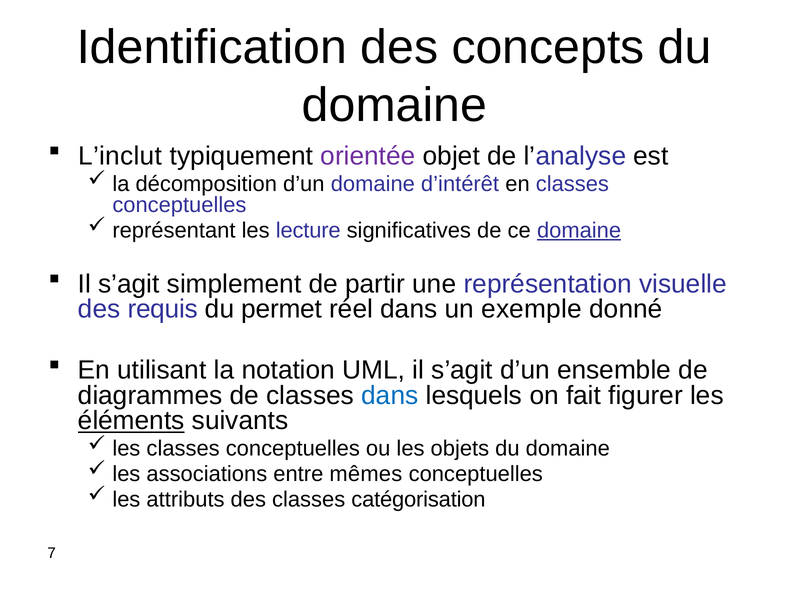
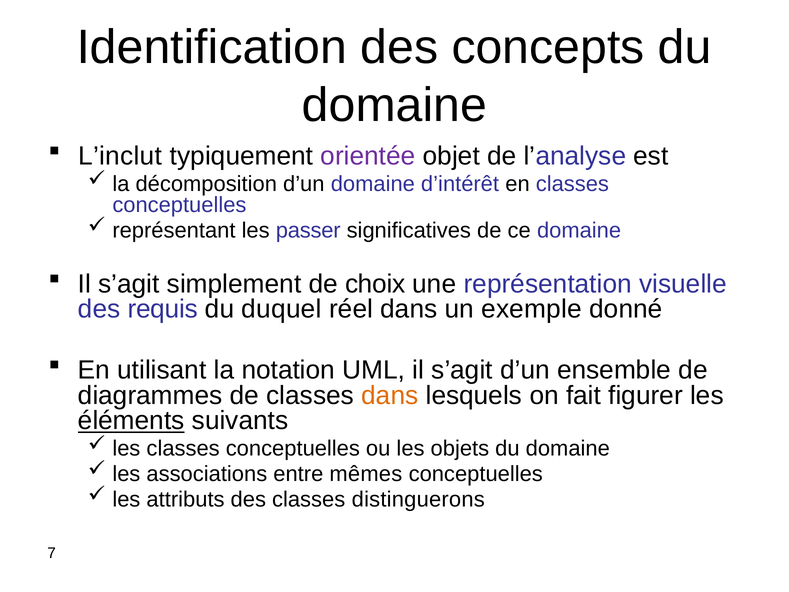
lecture: lecture -> passer (308, 230)
domaine underline: present -> none (579, 230)
partir: partir -> choix (375, 284)
permet: permet -> duquel (282, 309)
dans colour: blue -> orange (390, 395)
catégorisation: catégorisation -> distinguerons (418, 499)
